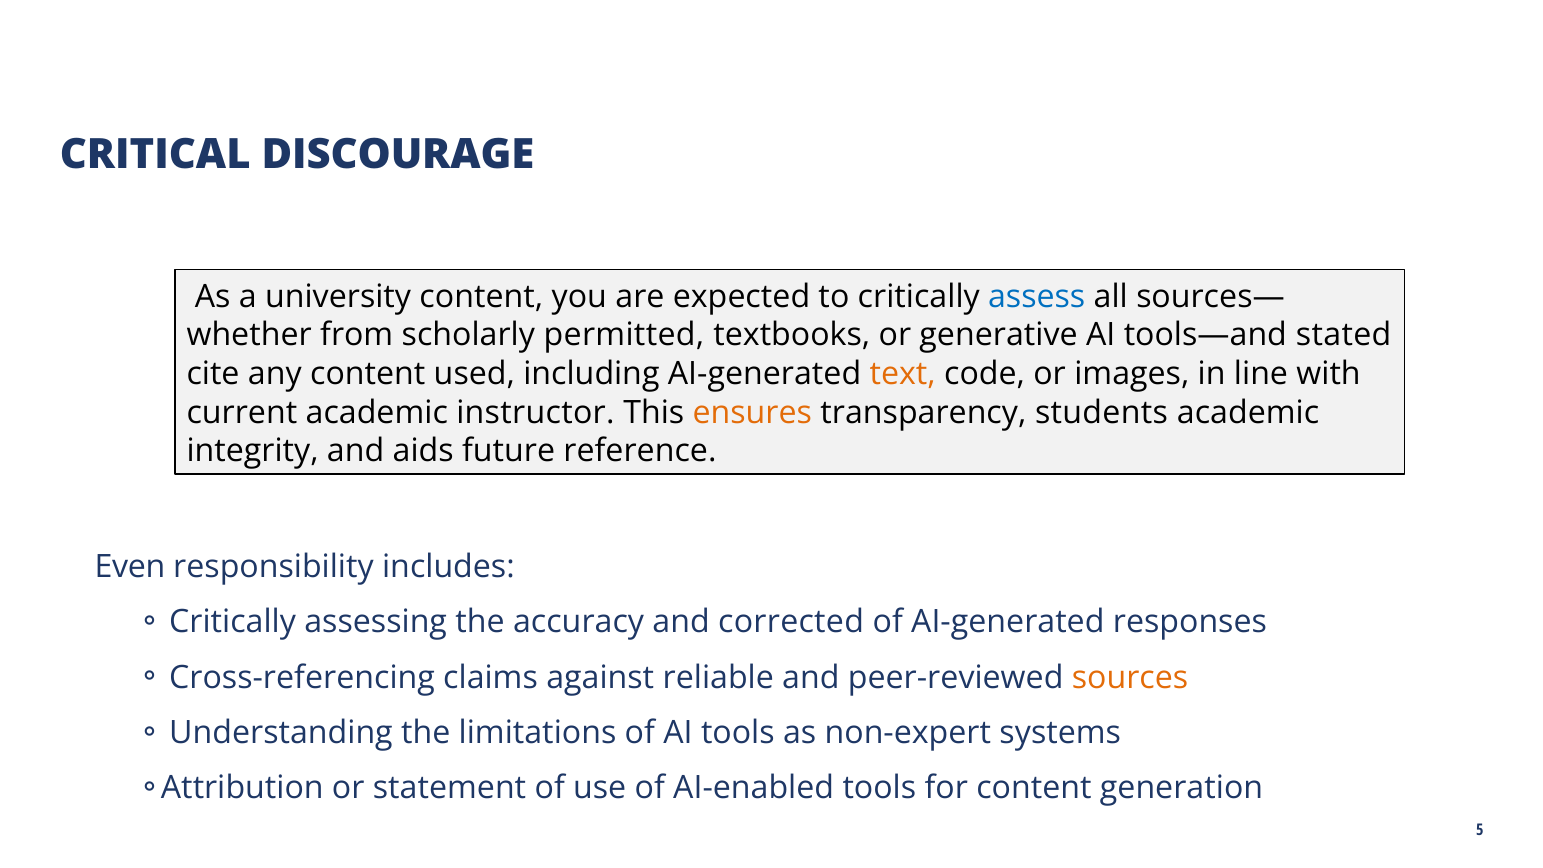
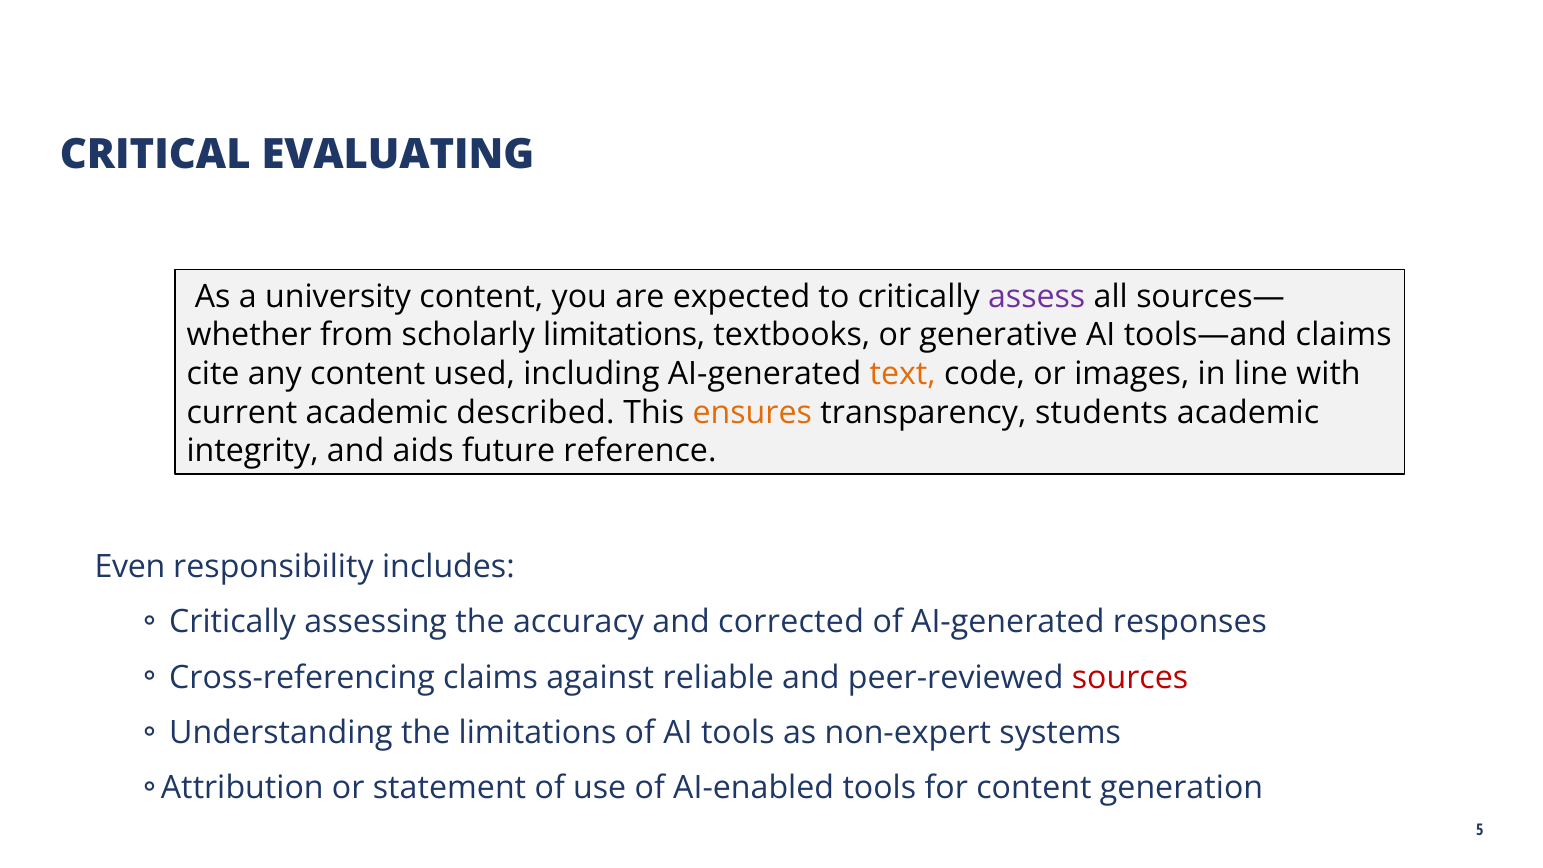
DISCOURAGE: DISCOURAGE -> EVALUATING (398, 155)
assess colour: blue -> purple (1037, 297)
scholarly permitted: permitted -> limitations (624, 335)
tools—and stated: stated -> claims (1344, 335)
instructor: instructor -> described (535, 413)
sources colour: orange -> red (1130, 678)
